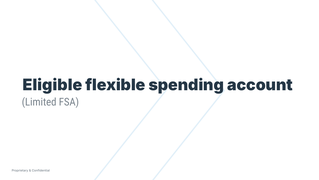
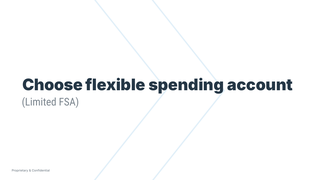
Eligible: Eligible -> Choose (53, 85)
